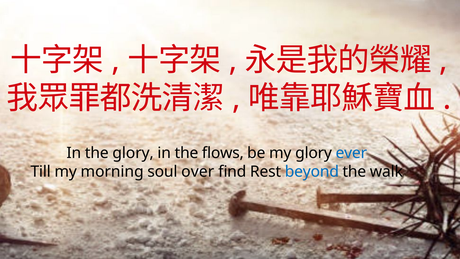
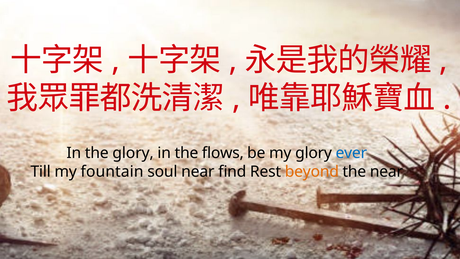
morning: morning -> fountain (112, 171)
soul over: over -> near (198, 171)
beyond colour: blue -> orange (312, 171)
the walk: walk -> near (386, 171)
